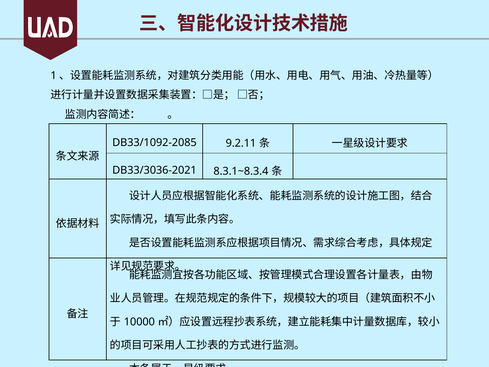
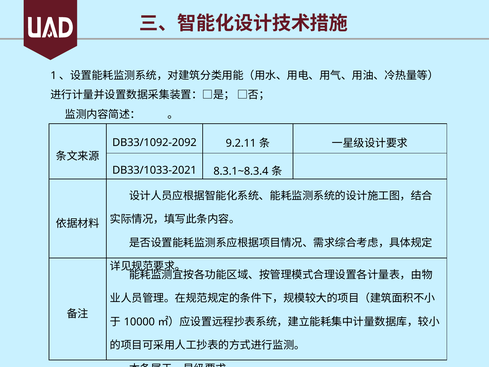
DB33/1092-2085: DB33/1092-2085 -> DB33/1092-2092 (155, 143)
DB33/3036-2021: DB33/3036-2021 -> DB33/1033-2021 (155, 170)
